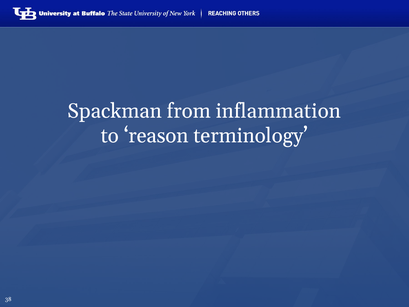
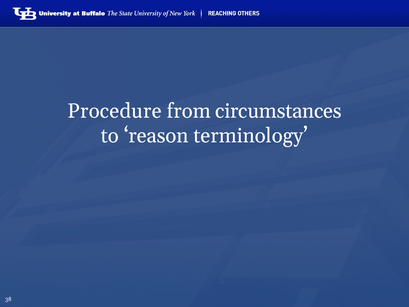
Spackman: Spackman -> Procedure (115, 111)
inflammation: inflammation -> circumstances (279, 111)
